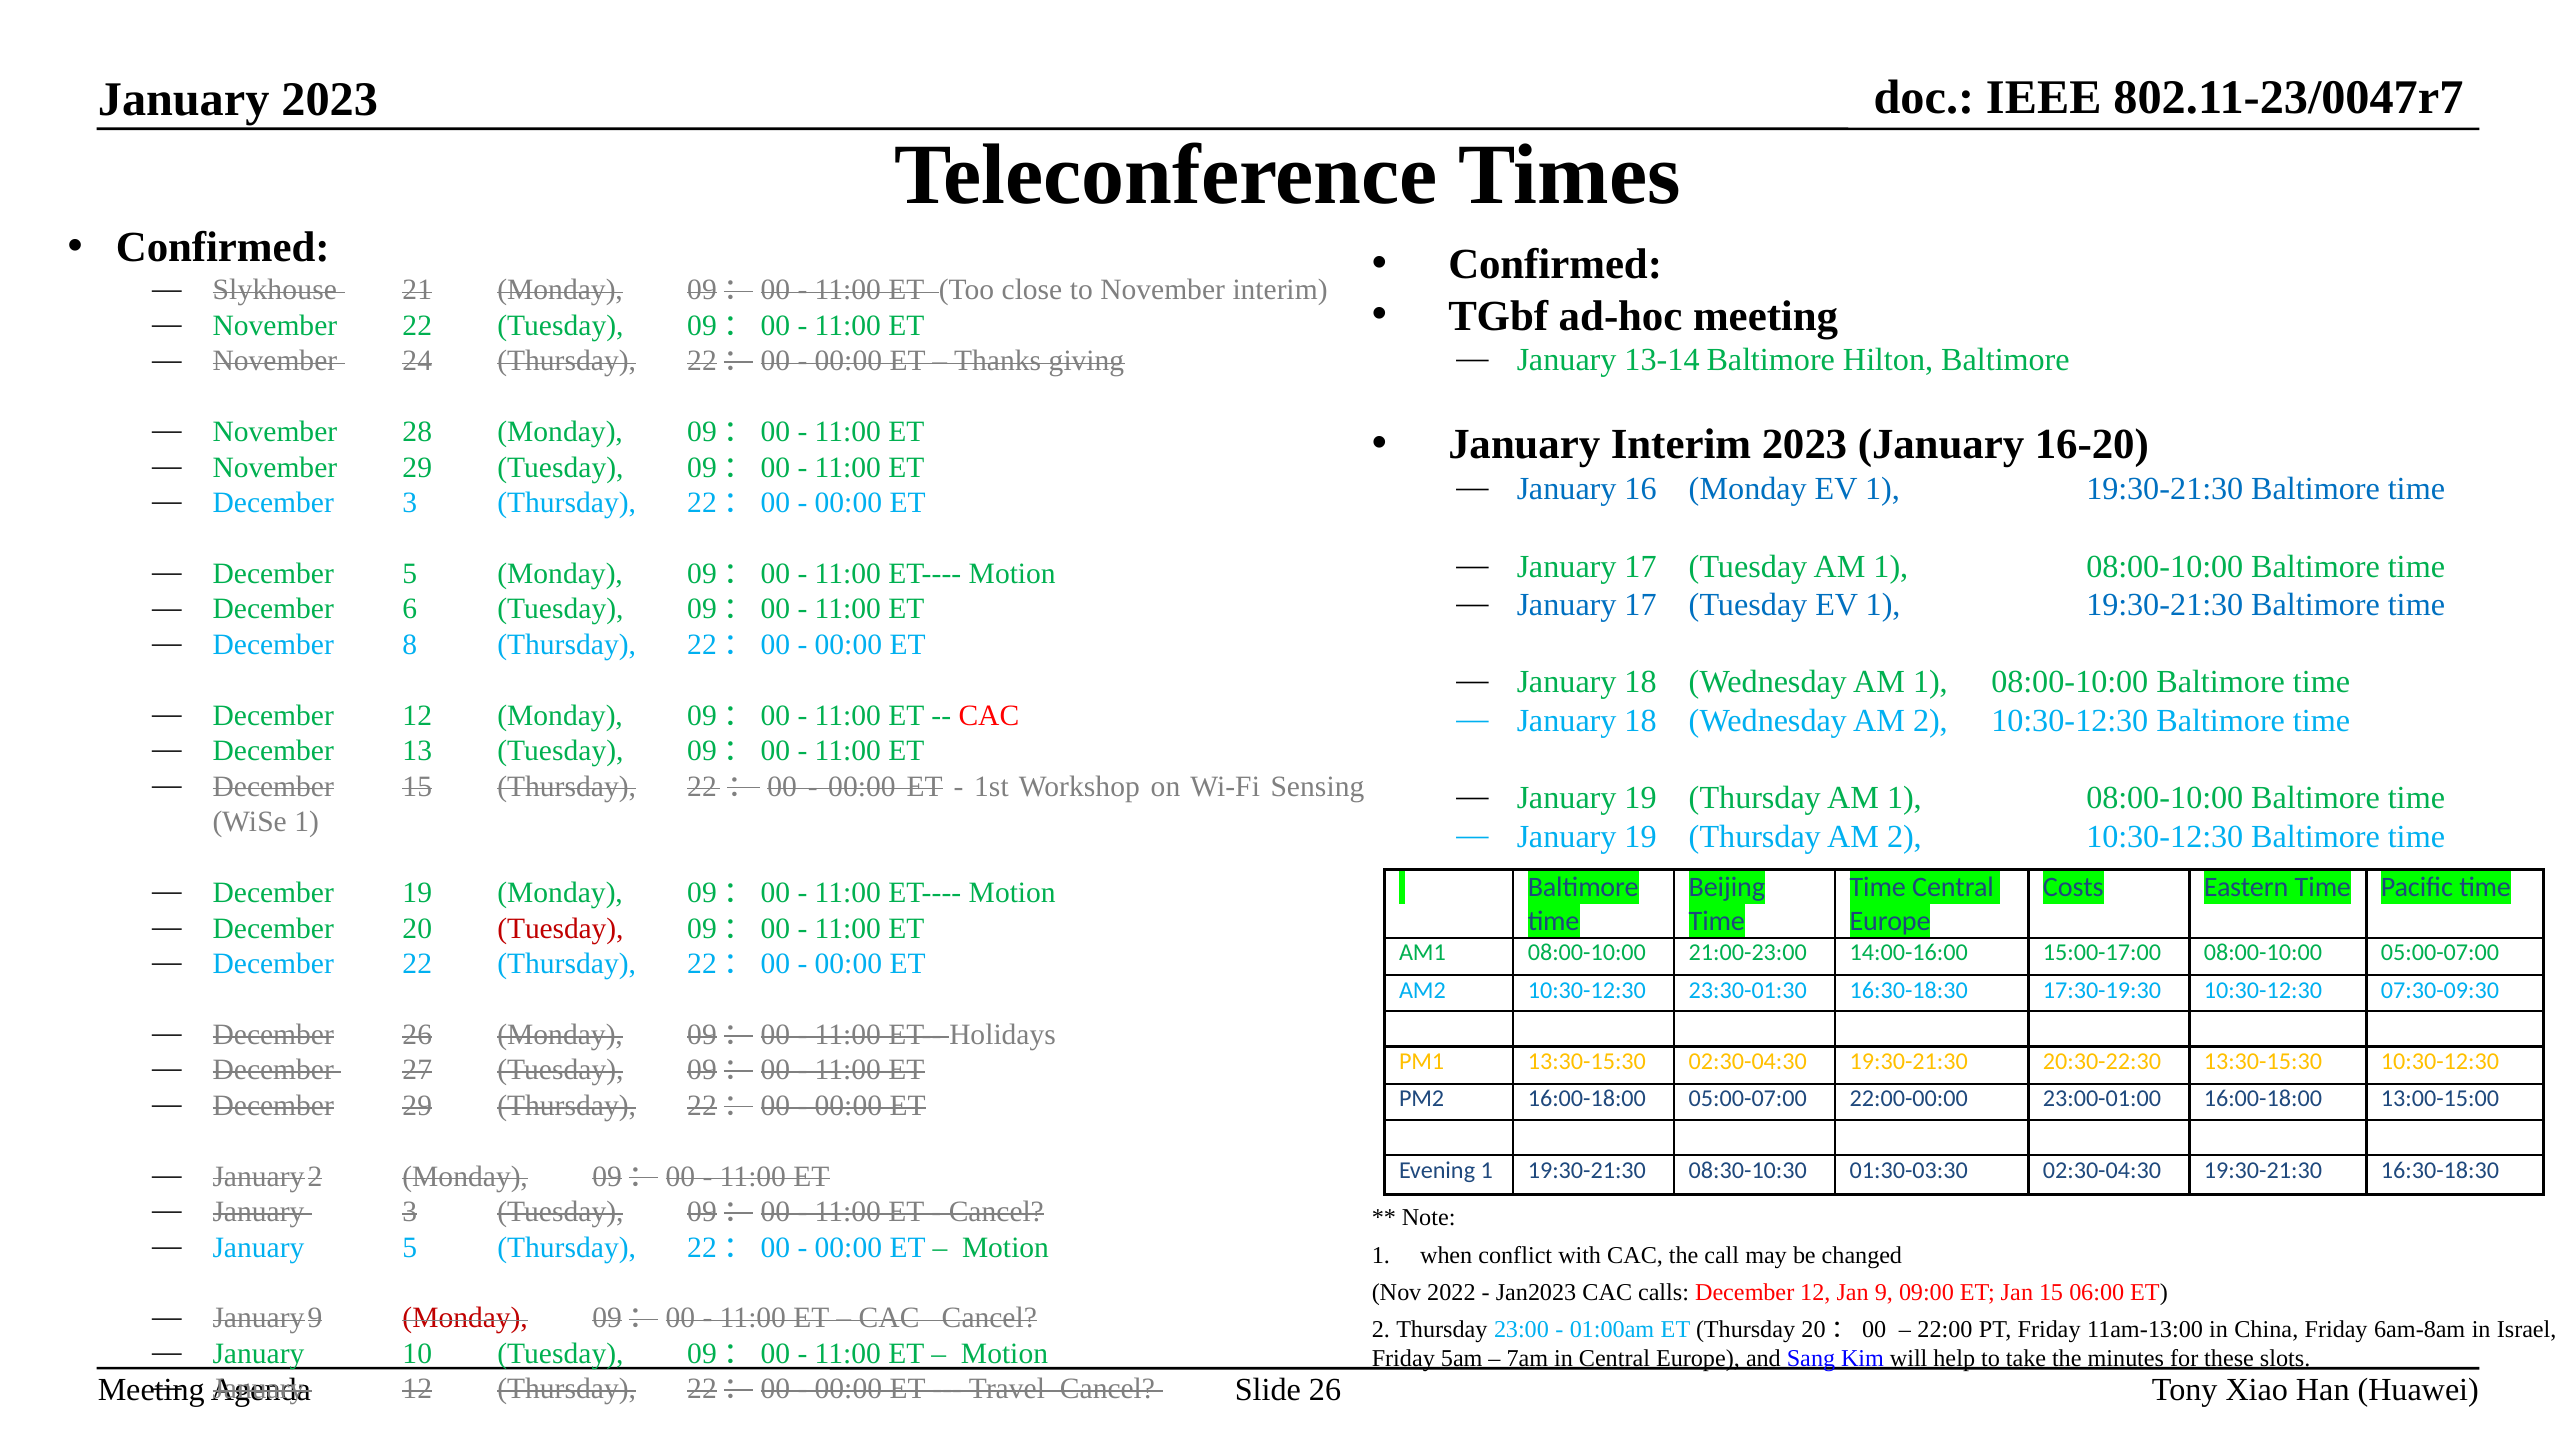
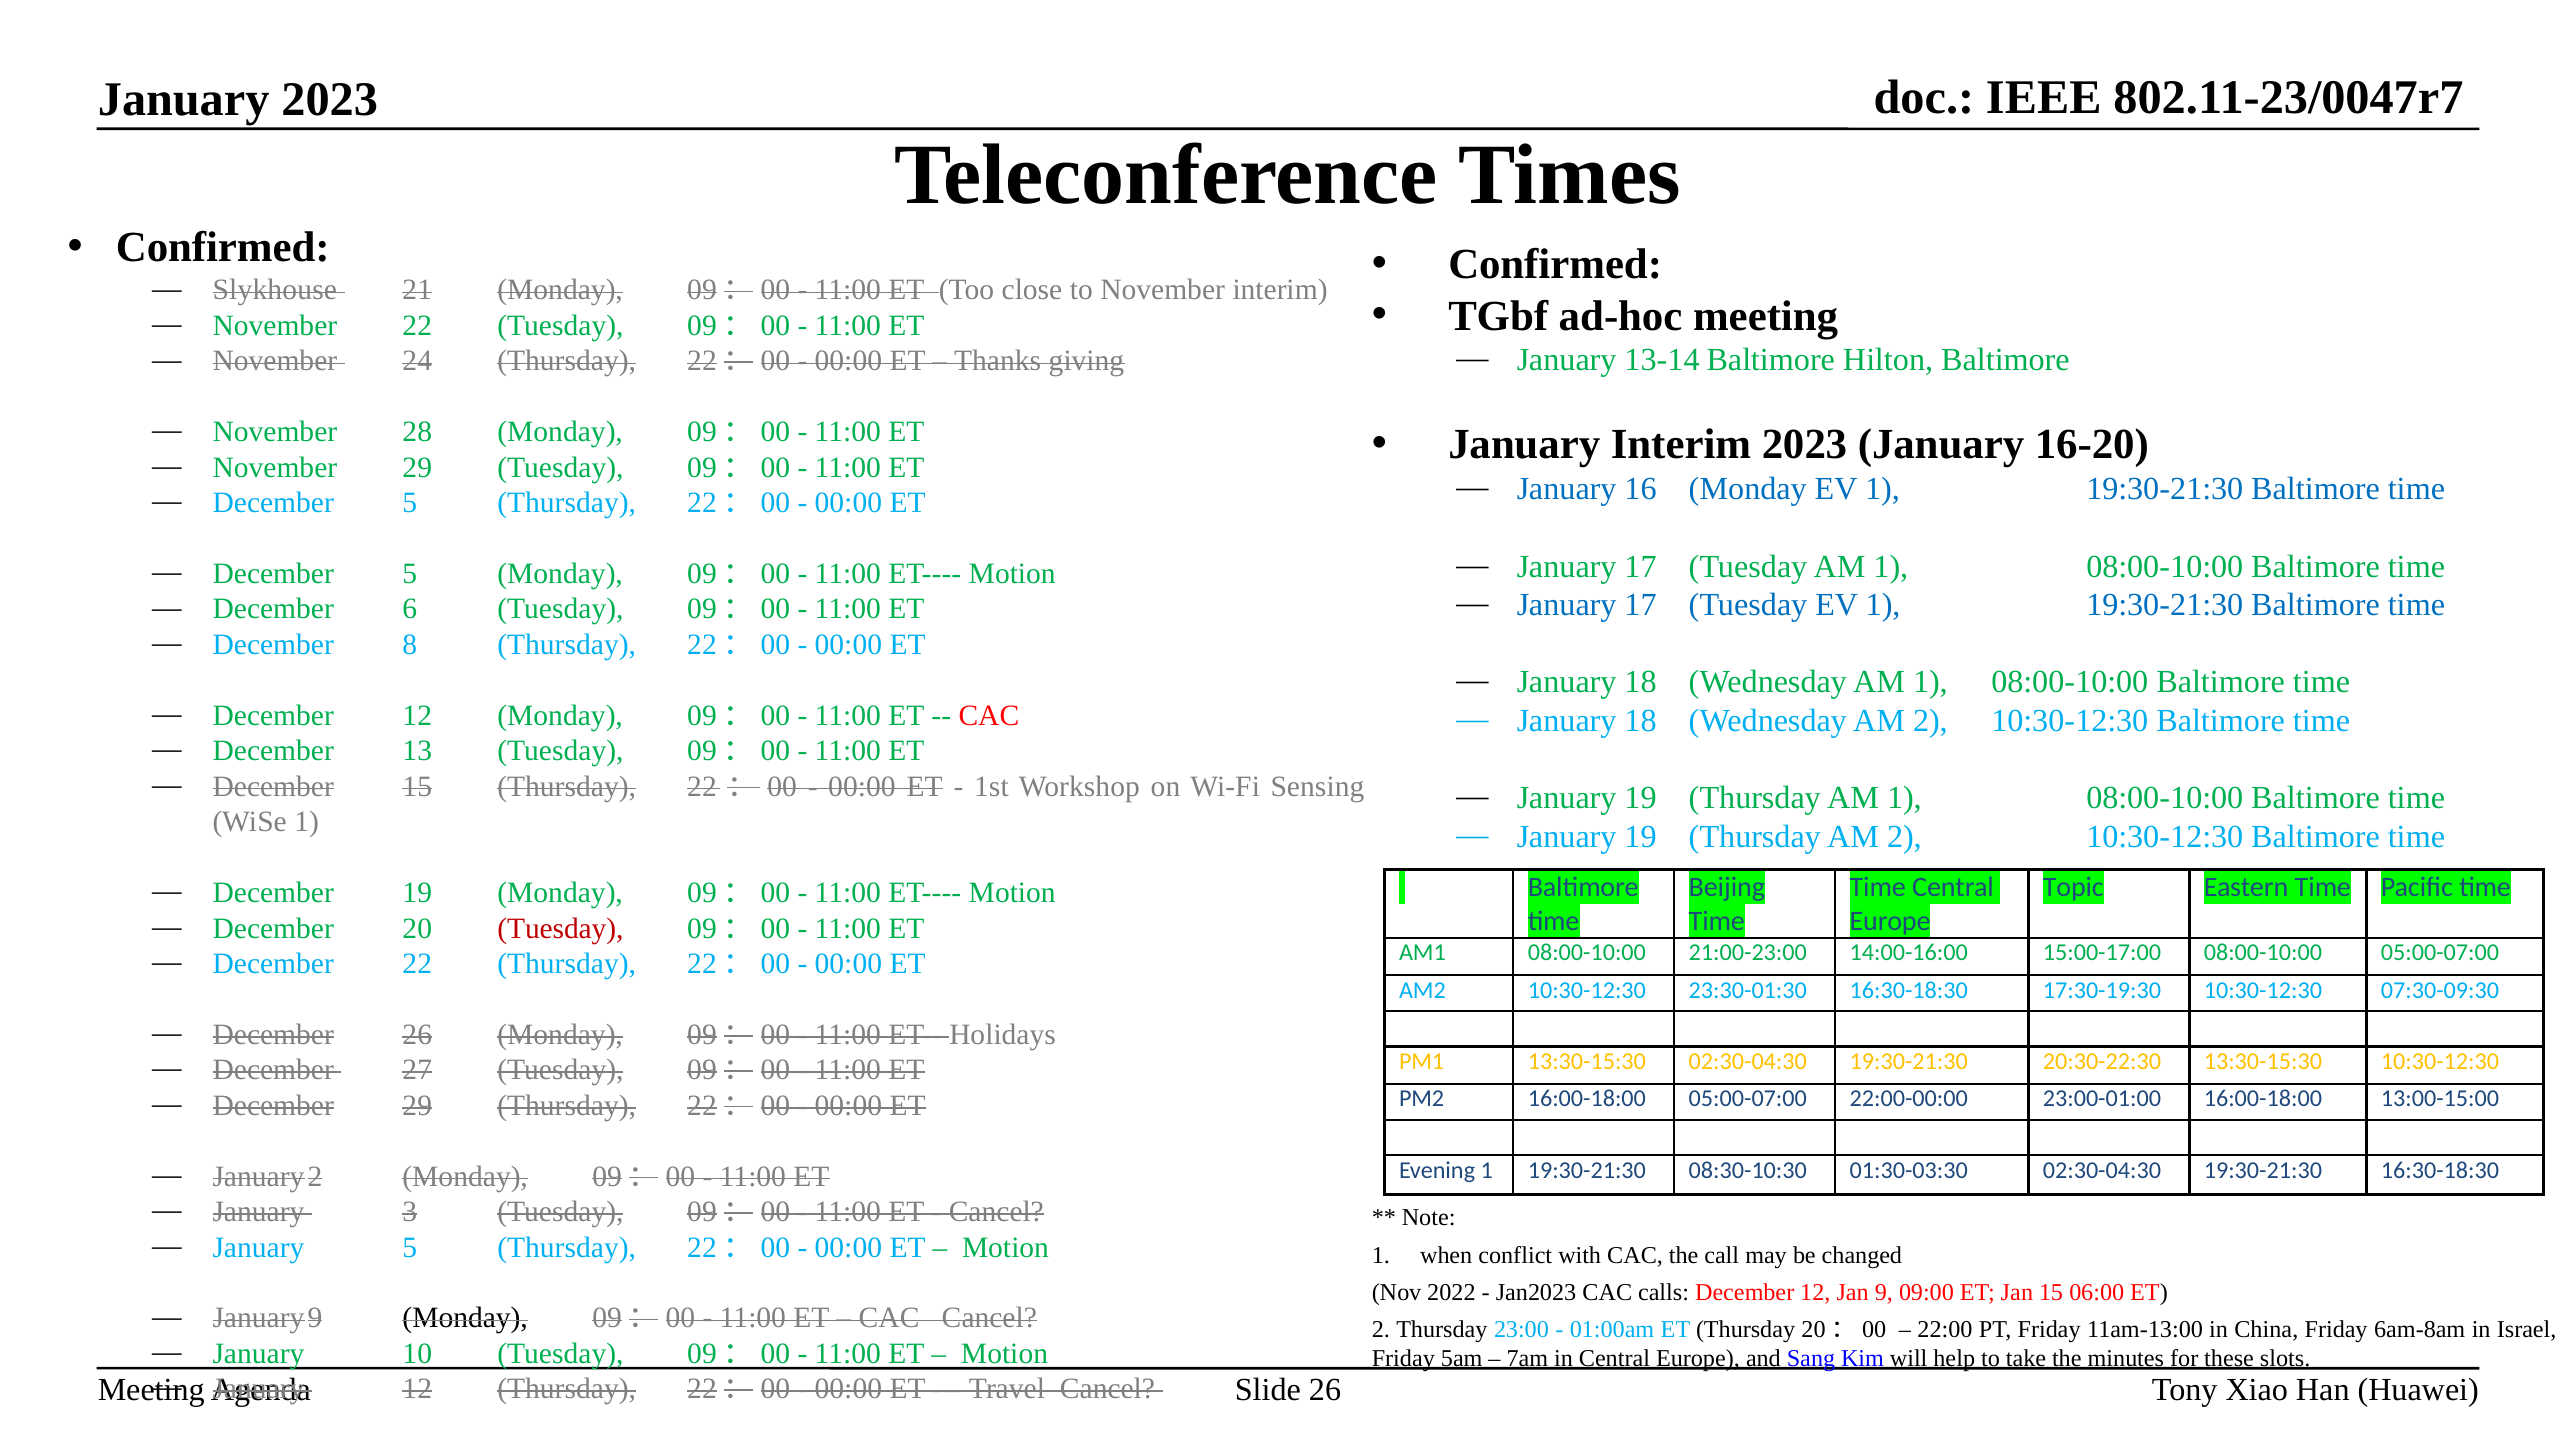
3: 3 -> 5 (410, 503)
Costs: Costs -> Topic (2073, 887)
Monday colour: red -> black (465, 1318)
